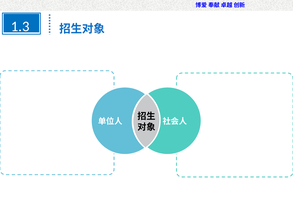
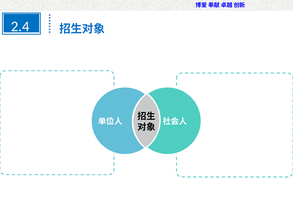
1.3: 1.3 -> 2.4 (20, 27)
